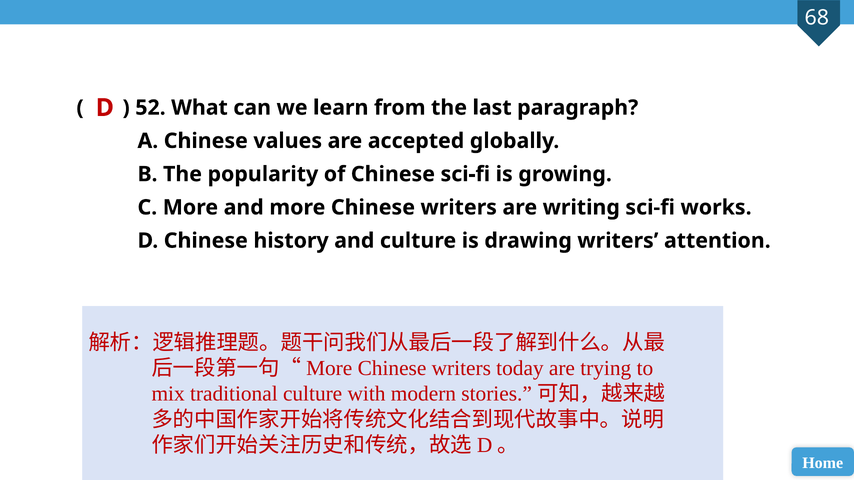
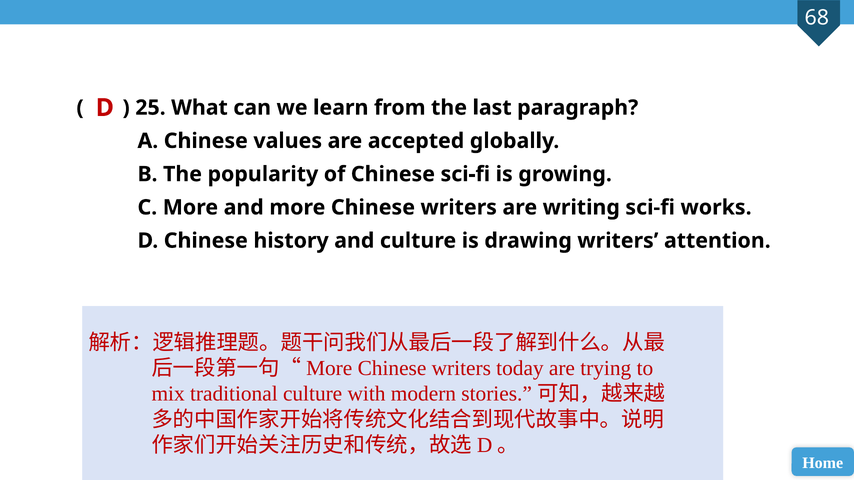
52: 52 -> 25 (150, 108)
